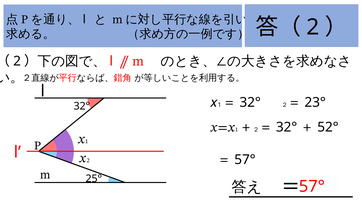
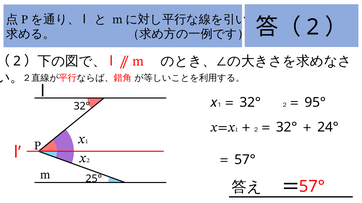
23°: 23° -> 95° (315, 103)
52°: 52° -> 24° (328, 128)
